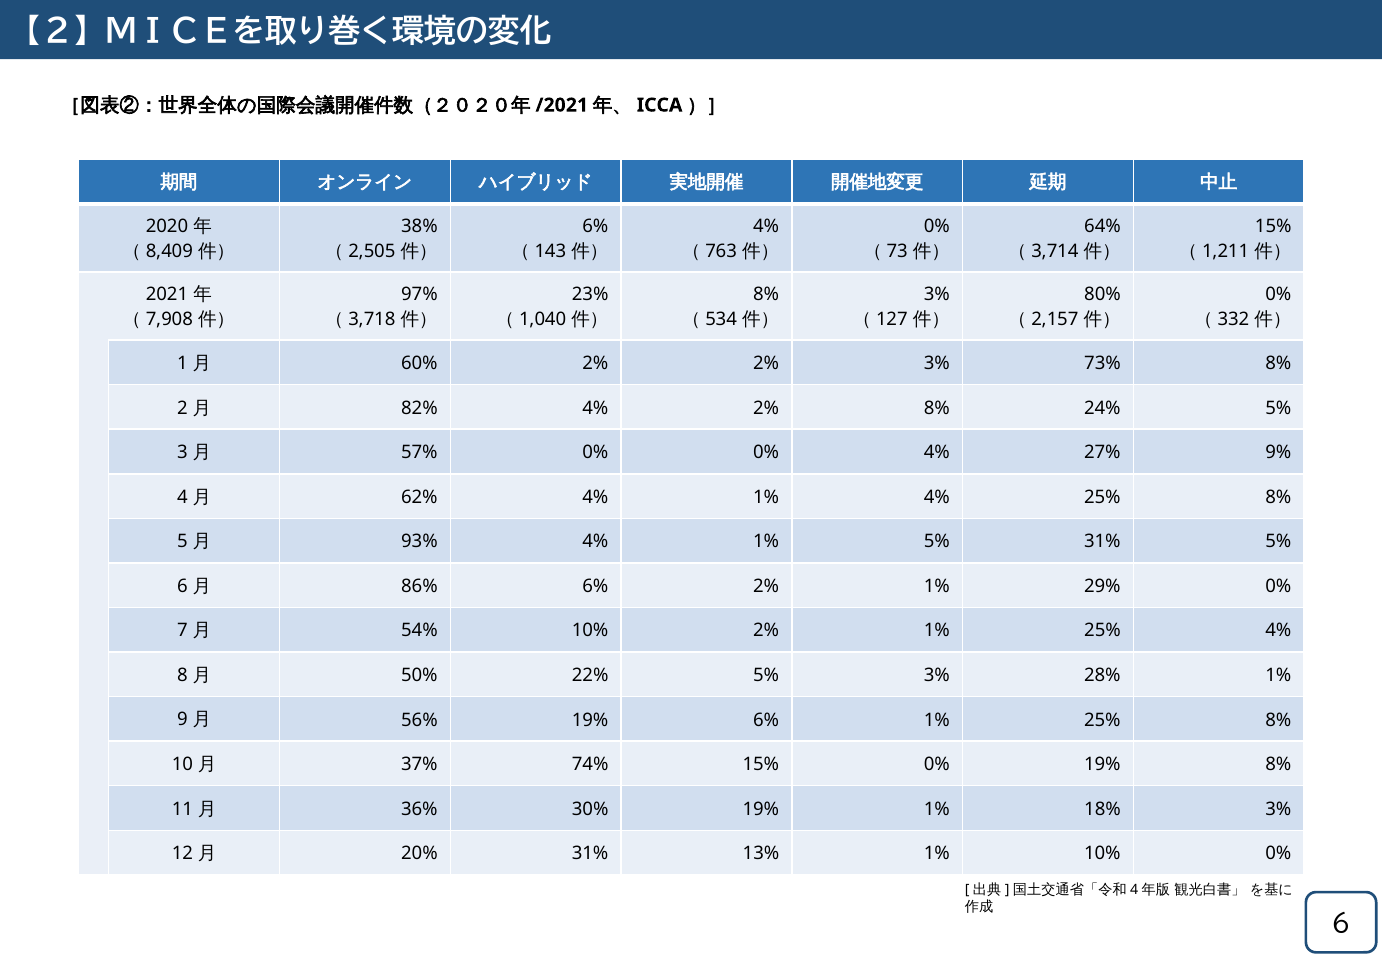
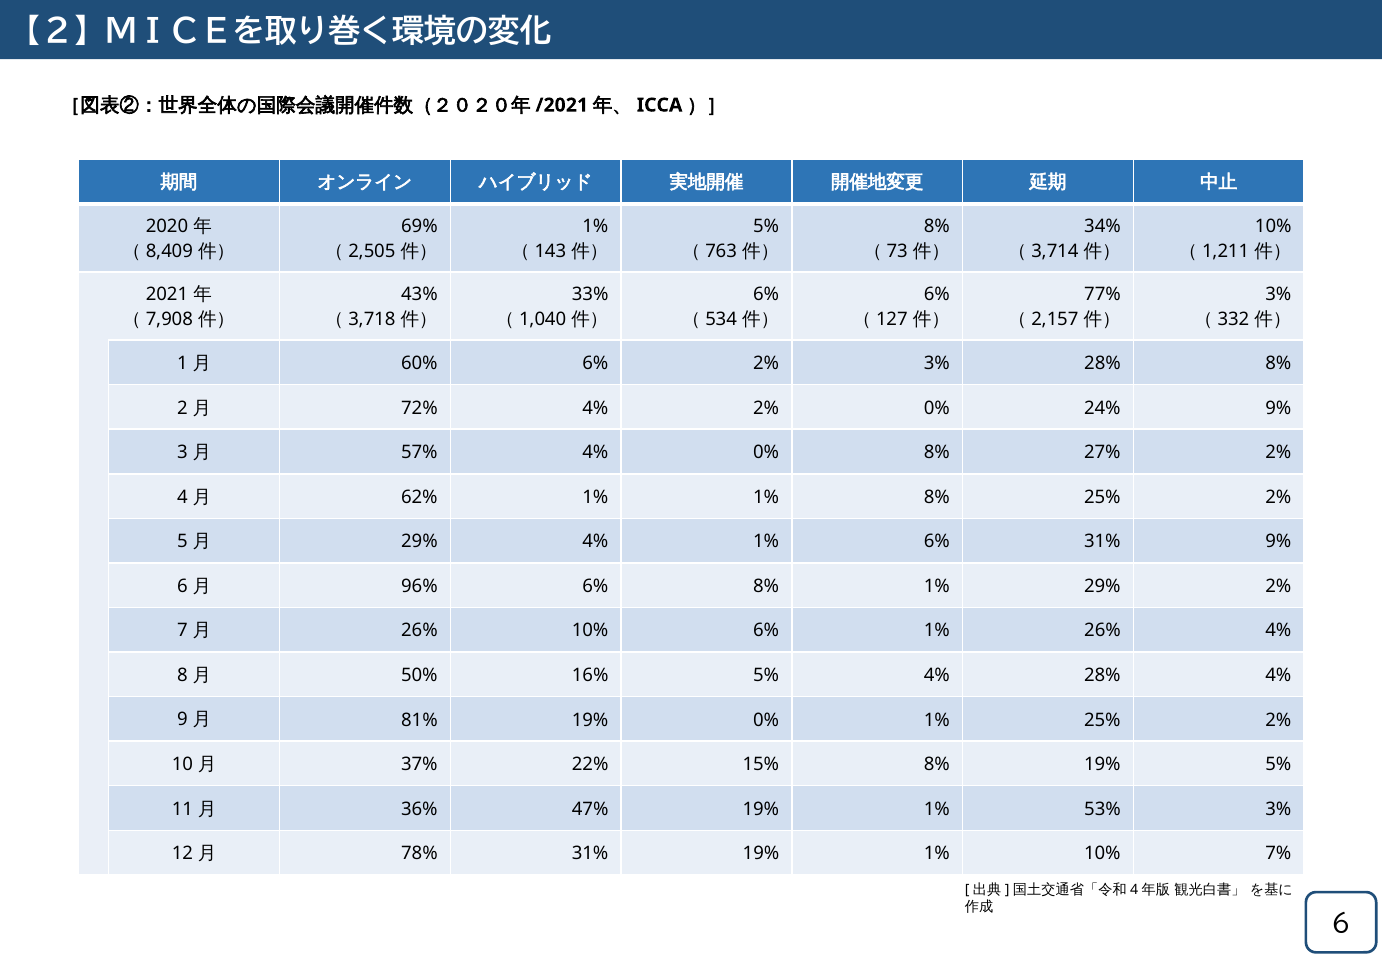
38%: 38% -> 69% (419, 226)
6%: 6% -> 1% (595, 226)
4%: 4% -> 5% (766, 226)
0%: 0% -> 8% (937, 226)
64%: 64% -> 34% (1102, 226)
15%: 15% -> 10% (1273, 226)
97%: 97% -> 43% (419, 294)
23%: 23% -> 33% (590, 294)
8%: 8% -> 6% (766, 294)
3%: 3% -> 6% (937, 294)
80%: 80% -> 77% (1102, 294)
0%: 0% -> 3% (1278, 294)
60% 2%: 2% -> 6% (595, 363)
3% 73%: 73% -> 28% (1102, 363)
82%: 82% -> 72% (419, 408)
2% 8%: 8% -> 0% (937, 408)
24% 5%: 5% -> 9% (1278, 408)
57% 0%: 0% -> 4% (595, 452)
0% 4%: 4% -> 8% (937, 452)
27% 9%: 9% -> 2% (1278, 452)
62% 4%: 4% -> 1% (595, 497)
1% 4%: 4% -> 8% (937, 497)
8%: 8% -> 2% (1278, 497)
93%: 93% -> 29% (419, 542)
1% 5%: 5% -> 6% (937, 542)
31% 5%: 5% -> 9% (1278, 542)
86%: 86% -> 96% (419, 586)
6% 2%: 2% -> 8% (766, 586)
29% 0%: 0% -> 2% (1278, 586)
54%: 54% -> 26% (419, 631)
10% 2%: 2% -> 6% (766, 631)
25%: 25% -> 26% (1102, 631)
22%: 22% -> 16% (590, 675)
5% 3%: 3% -> 4% (937, 675)
28% 1%: 1% -> 4% (1278, 675)
56%: 56% -> 81% (419, 720)
19% 6%: 6% -> 0% (766, 720)
1% 25% 8%: 8% -> 2% (1278, 720)
74%: 74% -> 22% (590, 764)
15% 0%: 0% -> 8% (937, 764)
19% 8%: 8% -> 5% (1278, 764)
30%: 30% -> 47% (590, 809)
18%: 18% -> 53% (1102, 809)
20%: 20% -> 78% (419, 853)
31% 13%: 13% -> 19% (761, 853)
10% 0%: 0% -> 7% (1278, 853)
